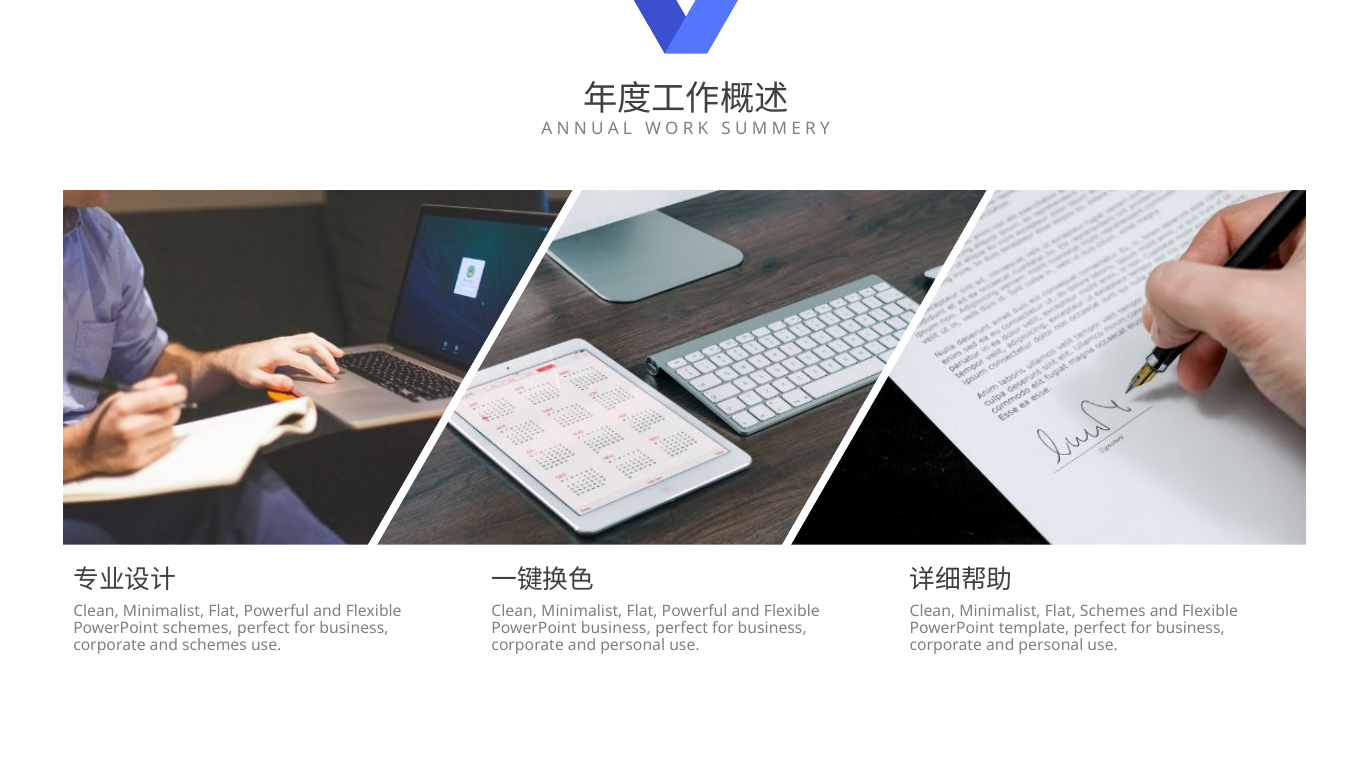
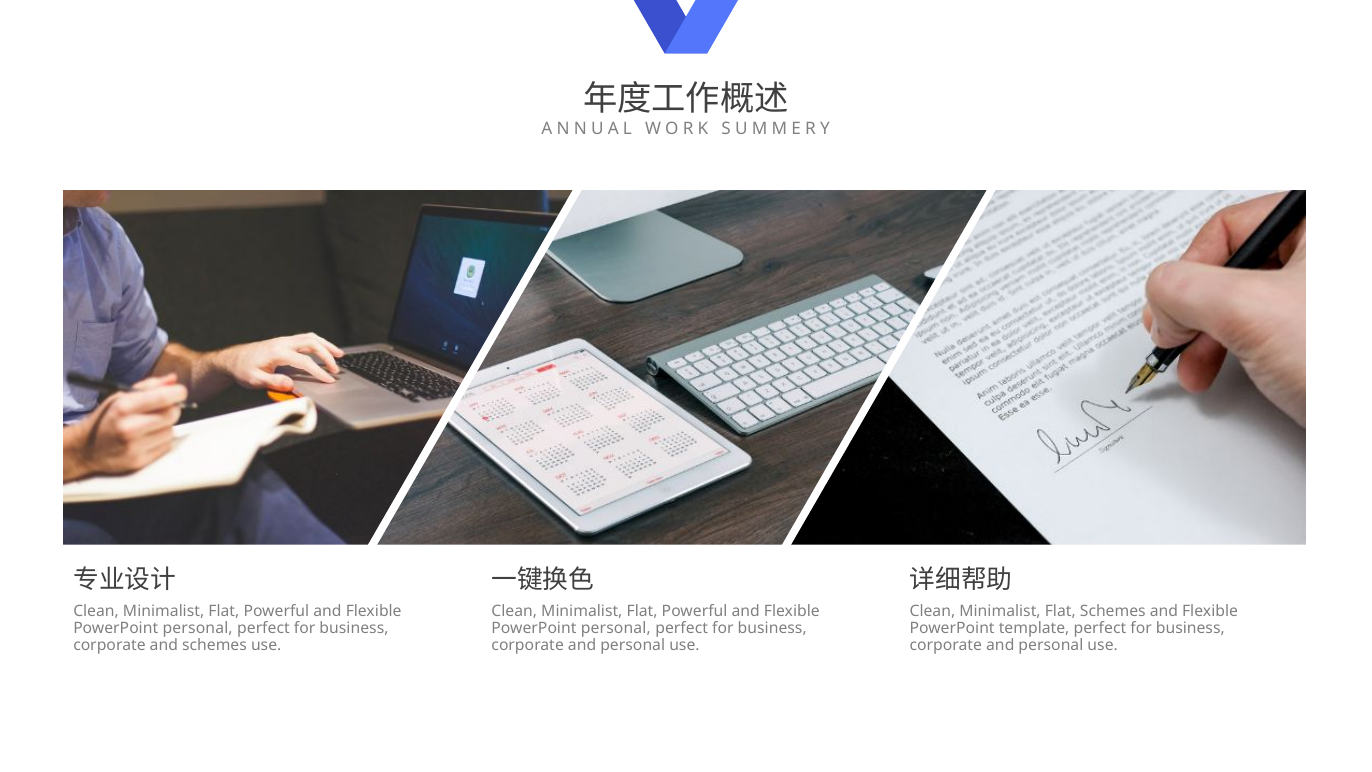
schemes: schemes -> personal (198, 628)
business: business -> personal (616, 628)
